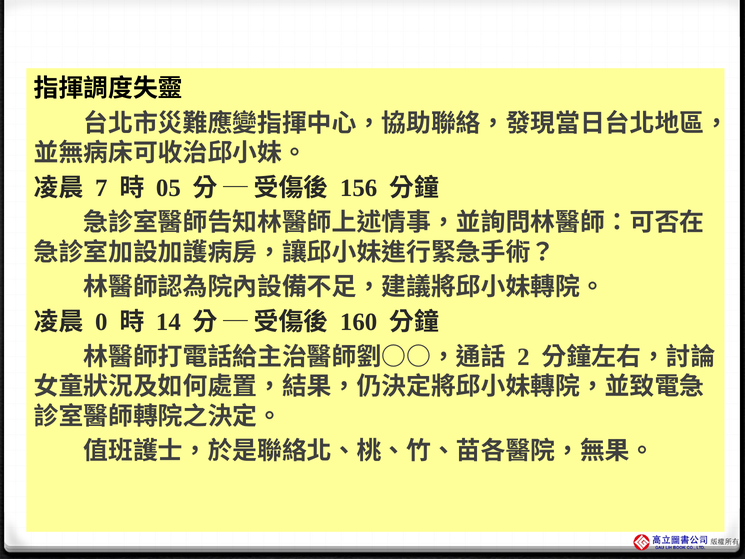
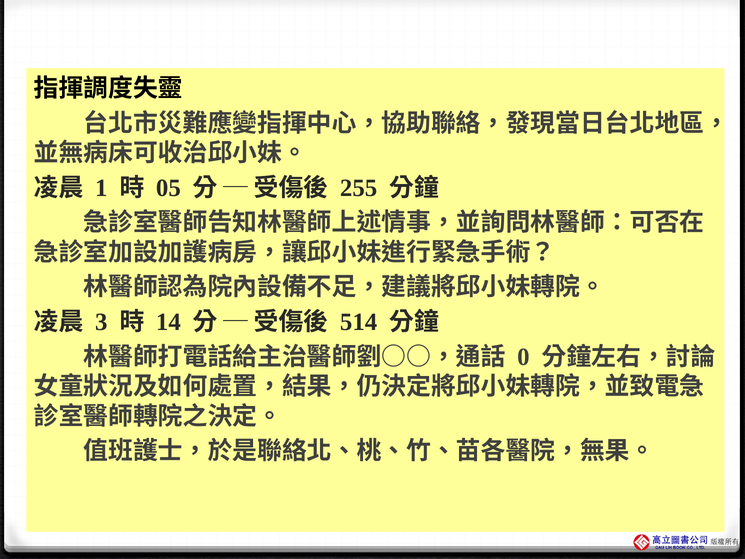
7: 7 -> 1 (101, 188)
156: 156 -> 255 (359, 188)
0: 0 -> 3 (101, 322)
160: 160 -> 514 (359, 322)
2: 2 -> 0 (523, 357)
